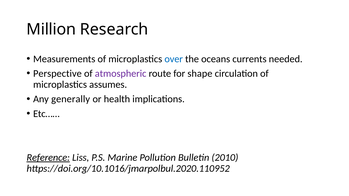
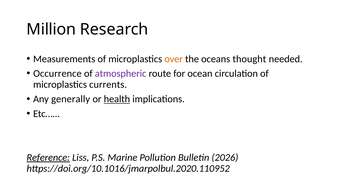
over colour: blue -> orange (174, 59)
currents: currents -> thought (249, 59)
Perspective: Perspective -> Occurrence (57, 74)
shape: shape -> ocean (200, 74)
assumes: assumes -> currents (108, 85)
health underline: none -> present (117, 99)
2010: 2010 -> 2026 (225, 158)
